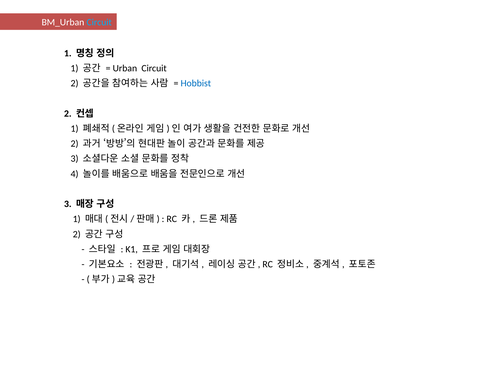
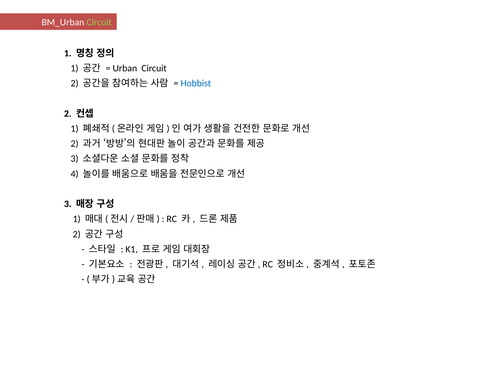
Circuit colour: light blue -> light green (99, 22)
